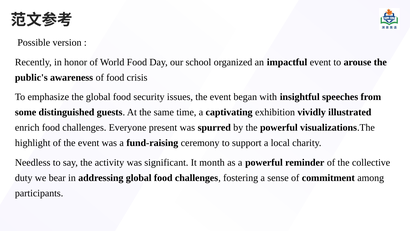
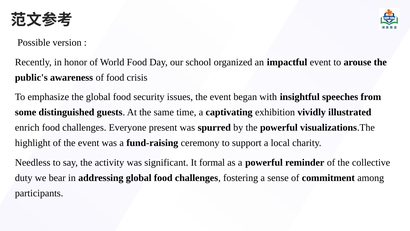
month: month -> formal (212, 162)
